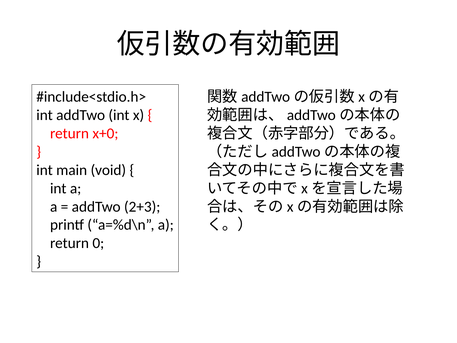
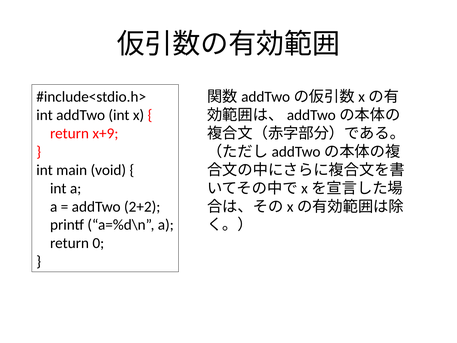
x+0: x+0 -> x+9 (105, 133)
2+3: 2+3 -> 2+2 (142, 207)
